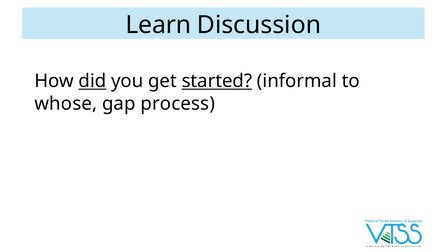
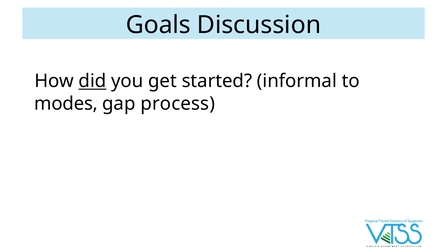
Learn: Learn -> Goals (158, 25)
started underline: present -> none (217, 81)
whose: whose -> modes (66, 103)
